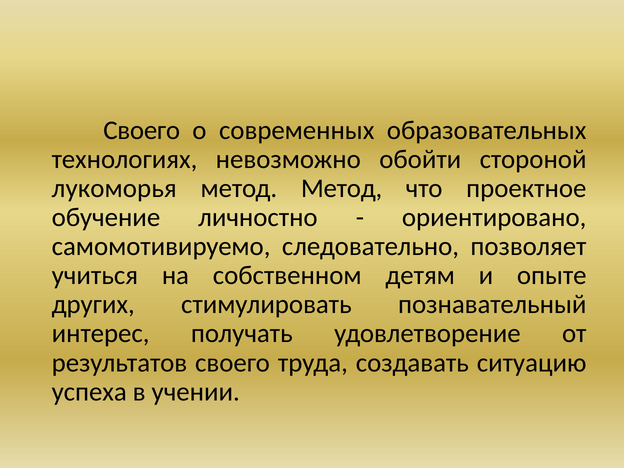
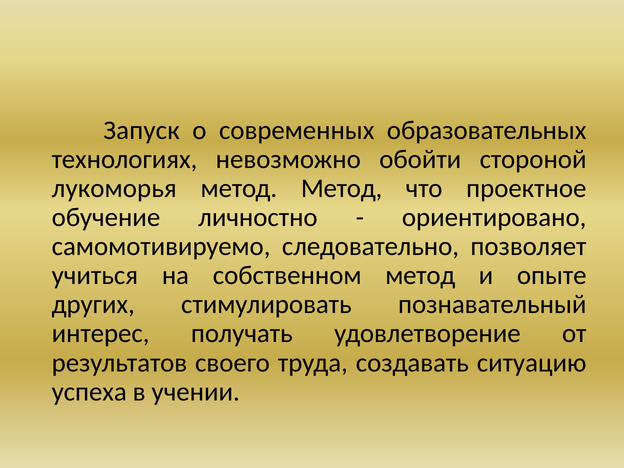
Своего: Своего -> Запуск (142, 130)
собственном детям: детям -> метод (420, 276)
